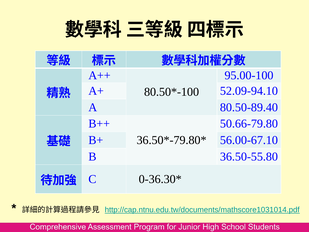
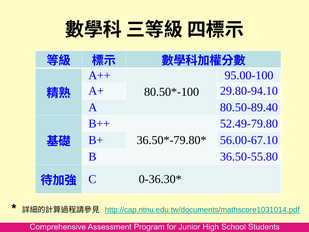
52.09-94.10: 52.09-94.10 -> 29.80-94.10 (249, 91)
50.66-79.80: 50.66-79.80 -> 52.49-79.80 (249, 124)
